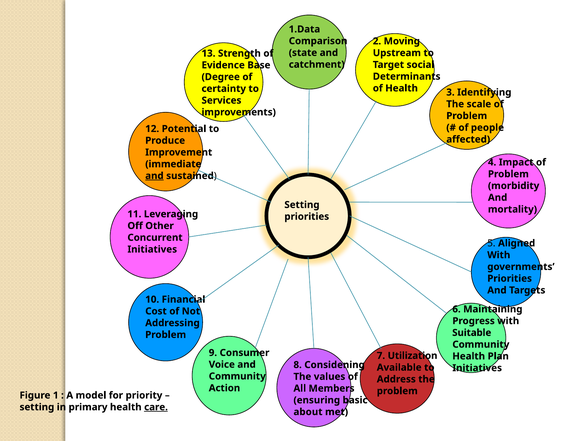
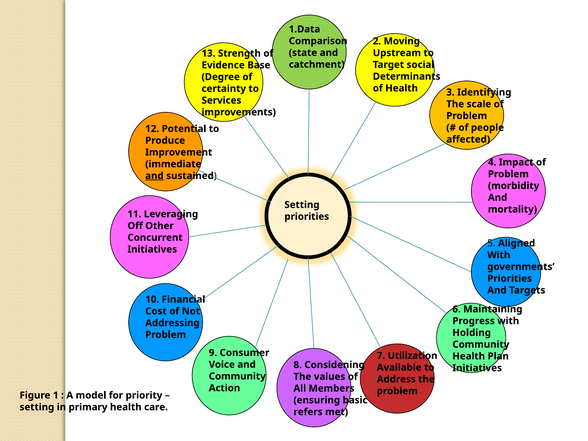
Suitable: Suitable -> Holding (472, 333)
care underline: present -> none (156, 407)
about: about -> refers (308, 412)
